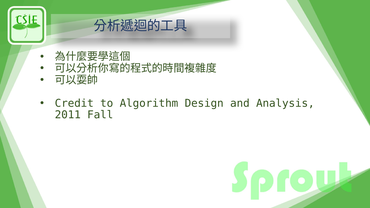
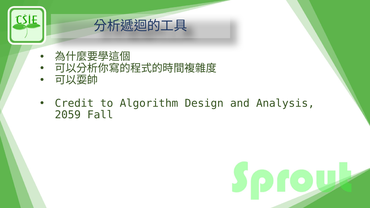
2011: 2011 -> 2059 (68, 115)
